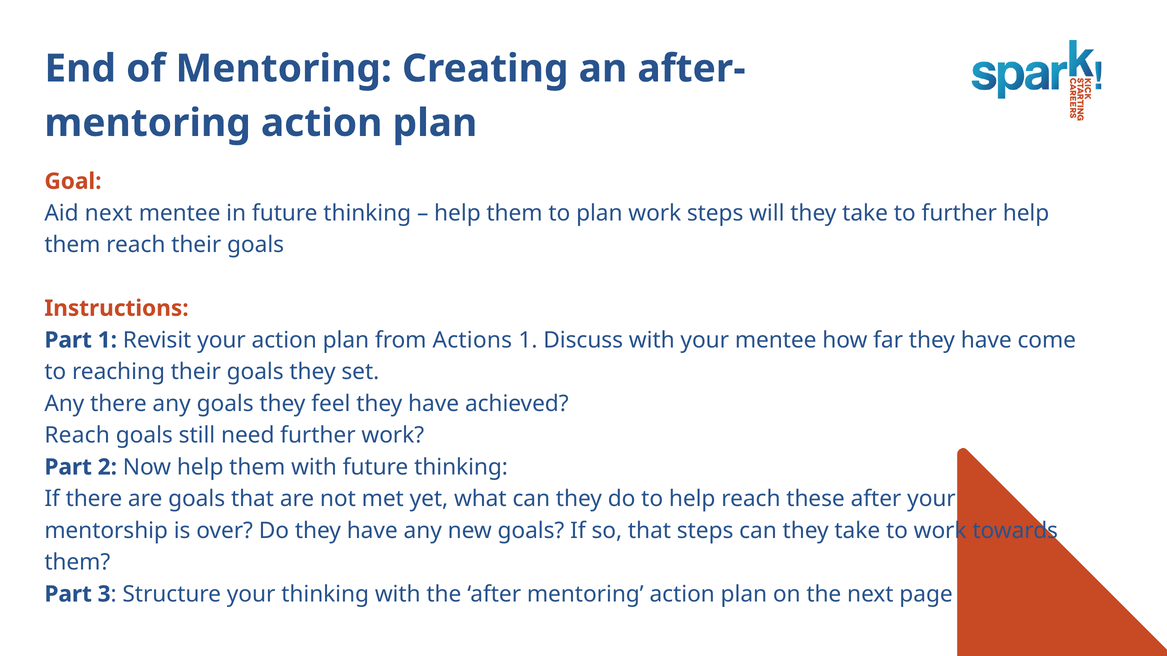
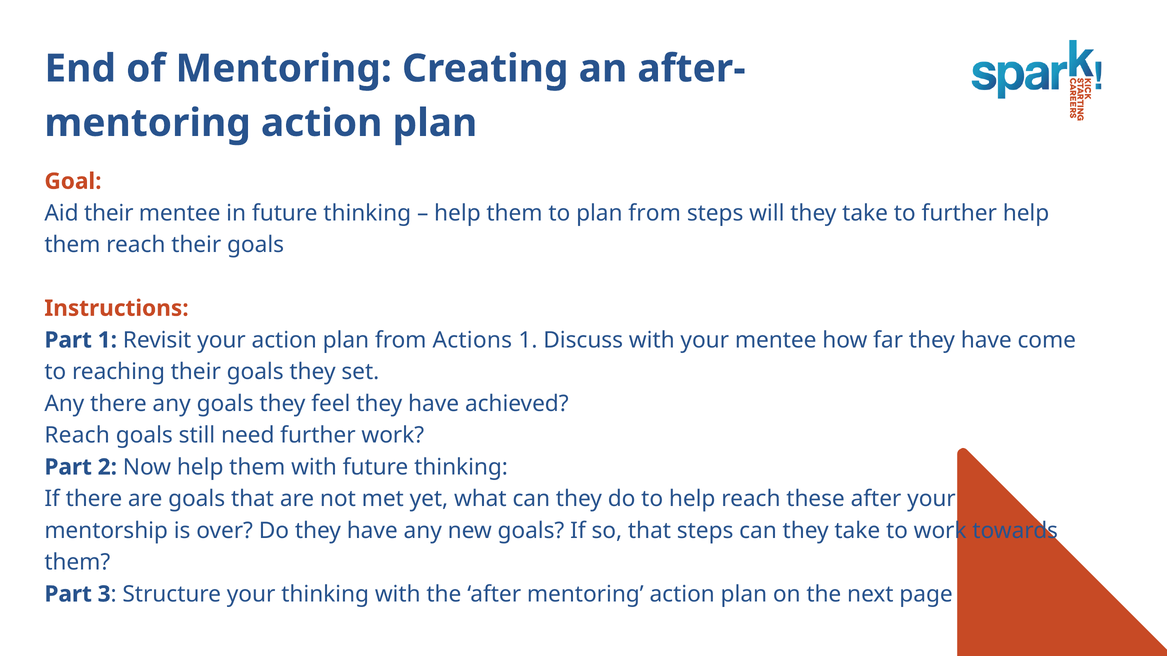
Aid next: next -> their (109, 213)
to plan work: work -> from (655, 213)
